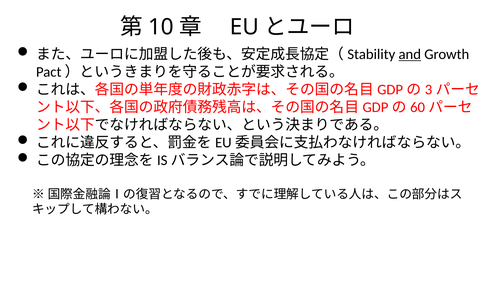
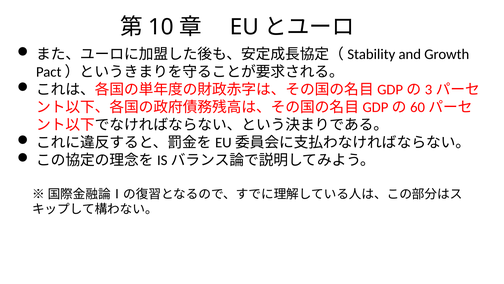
and underline: present -> none (410, 54)
